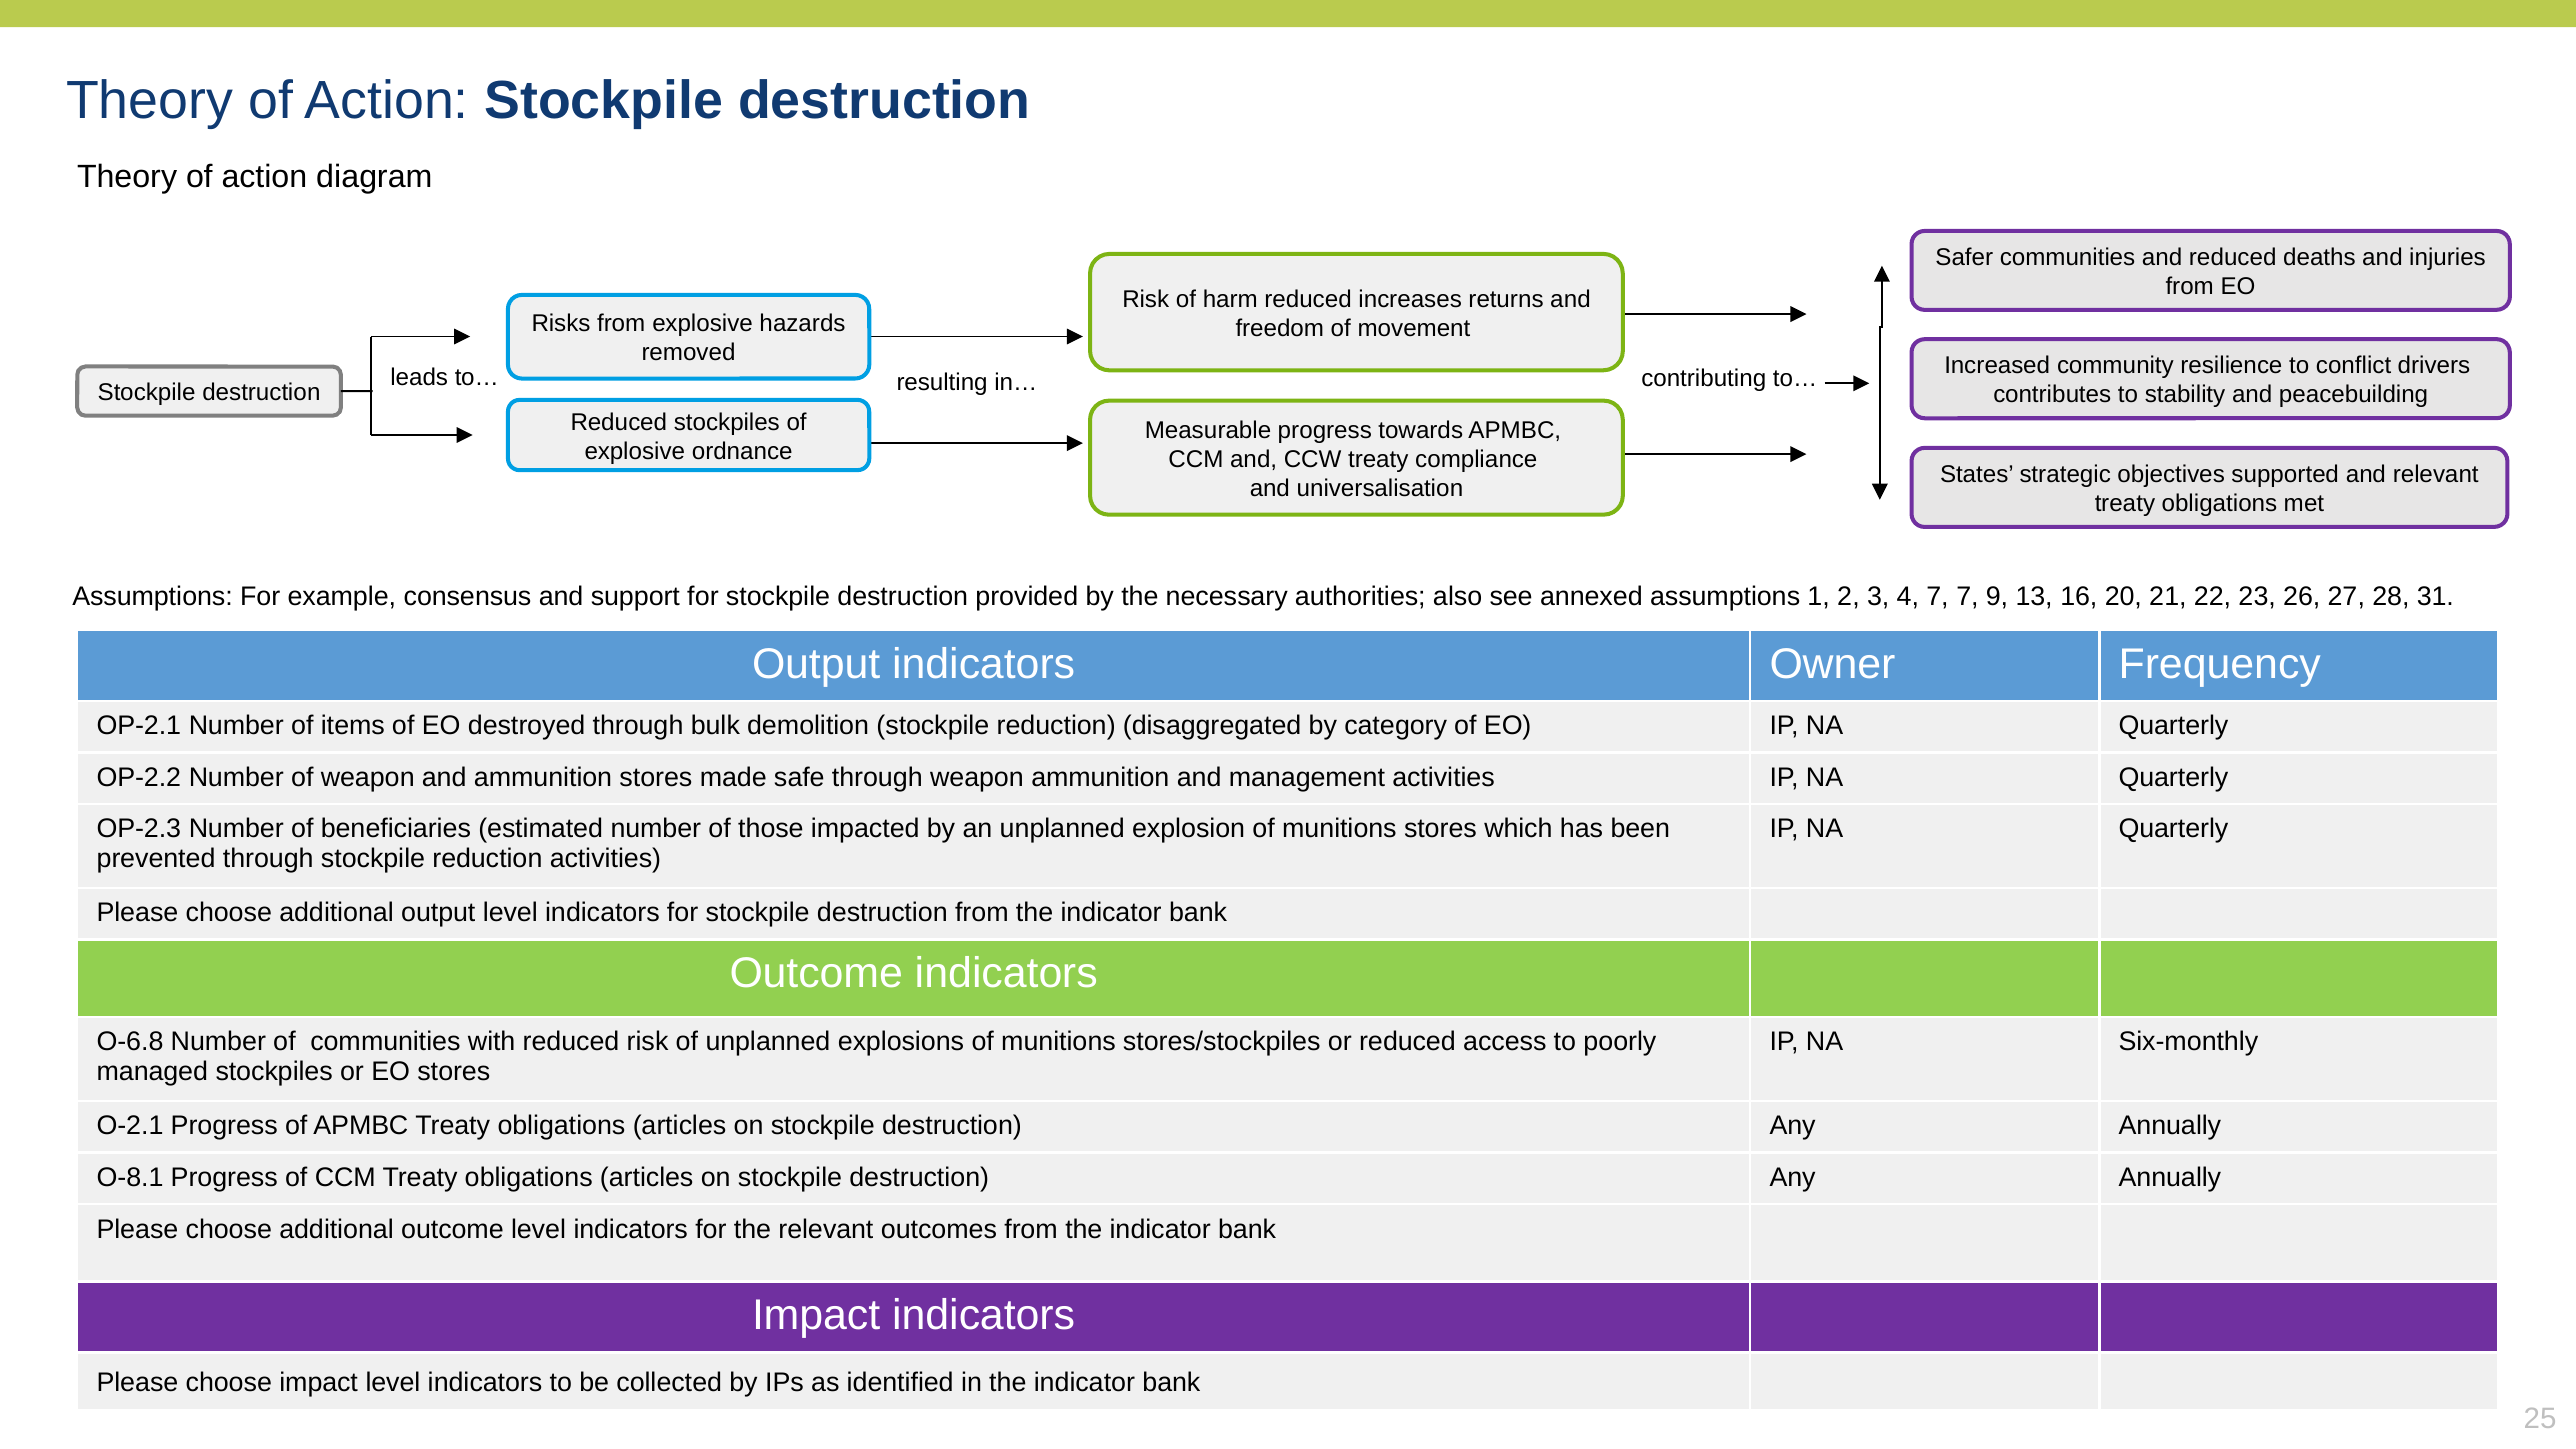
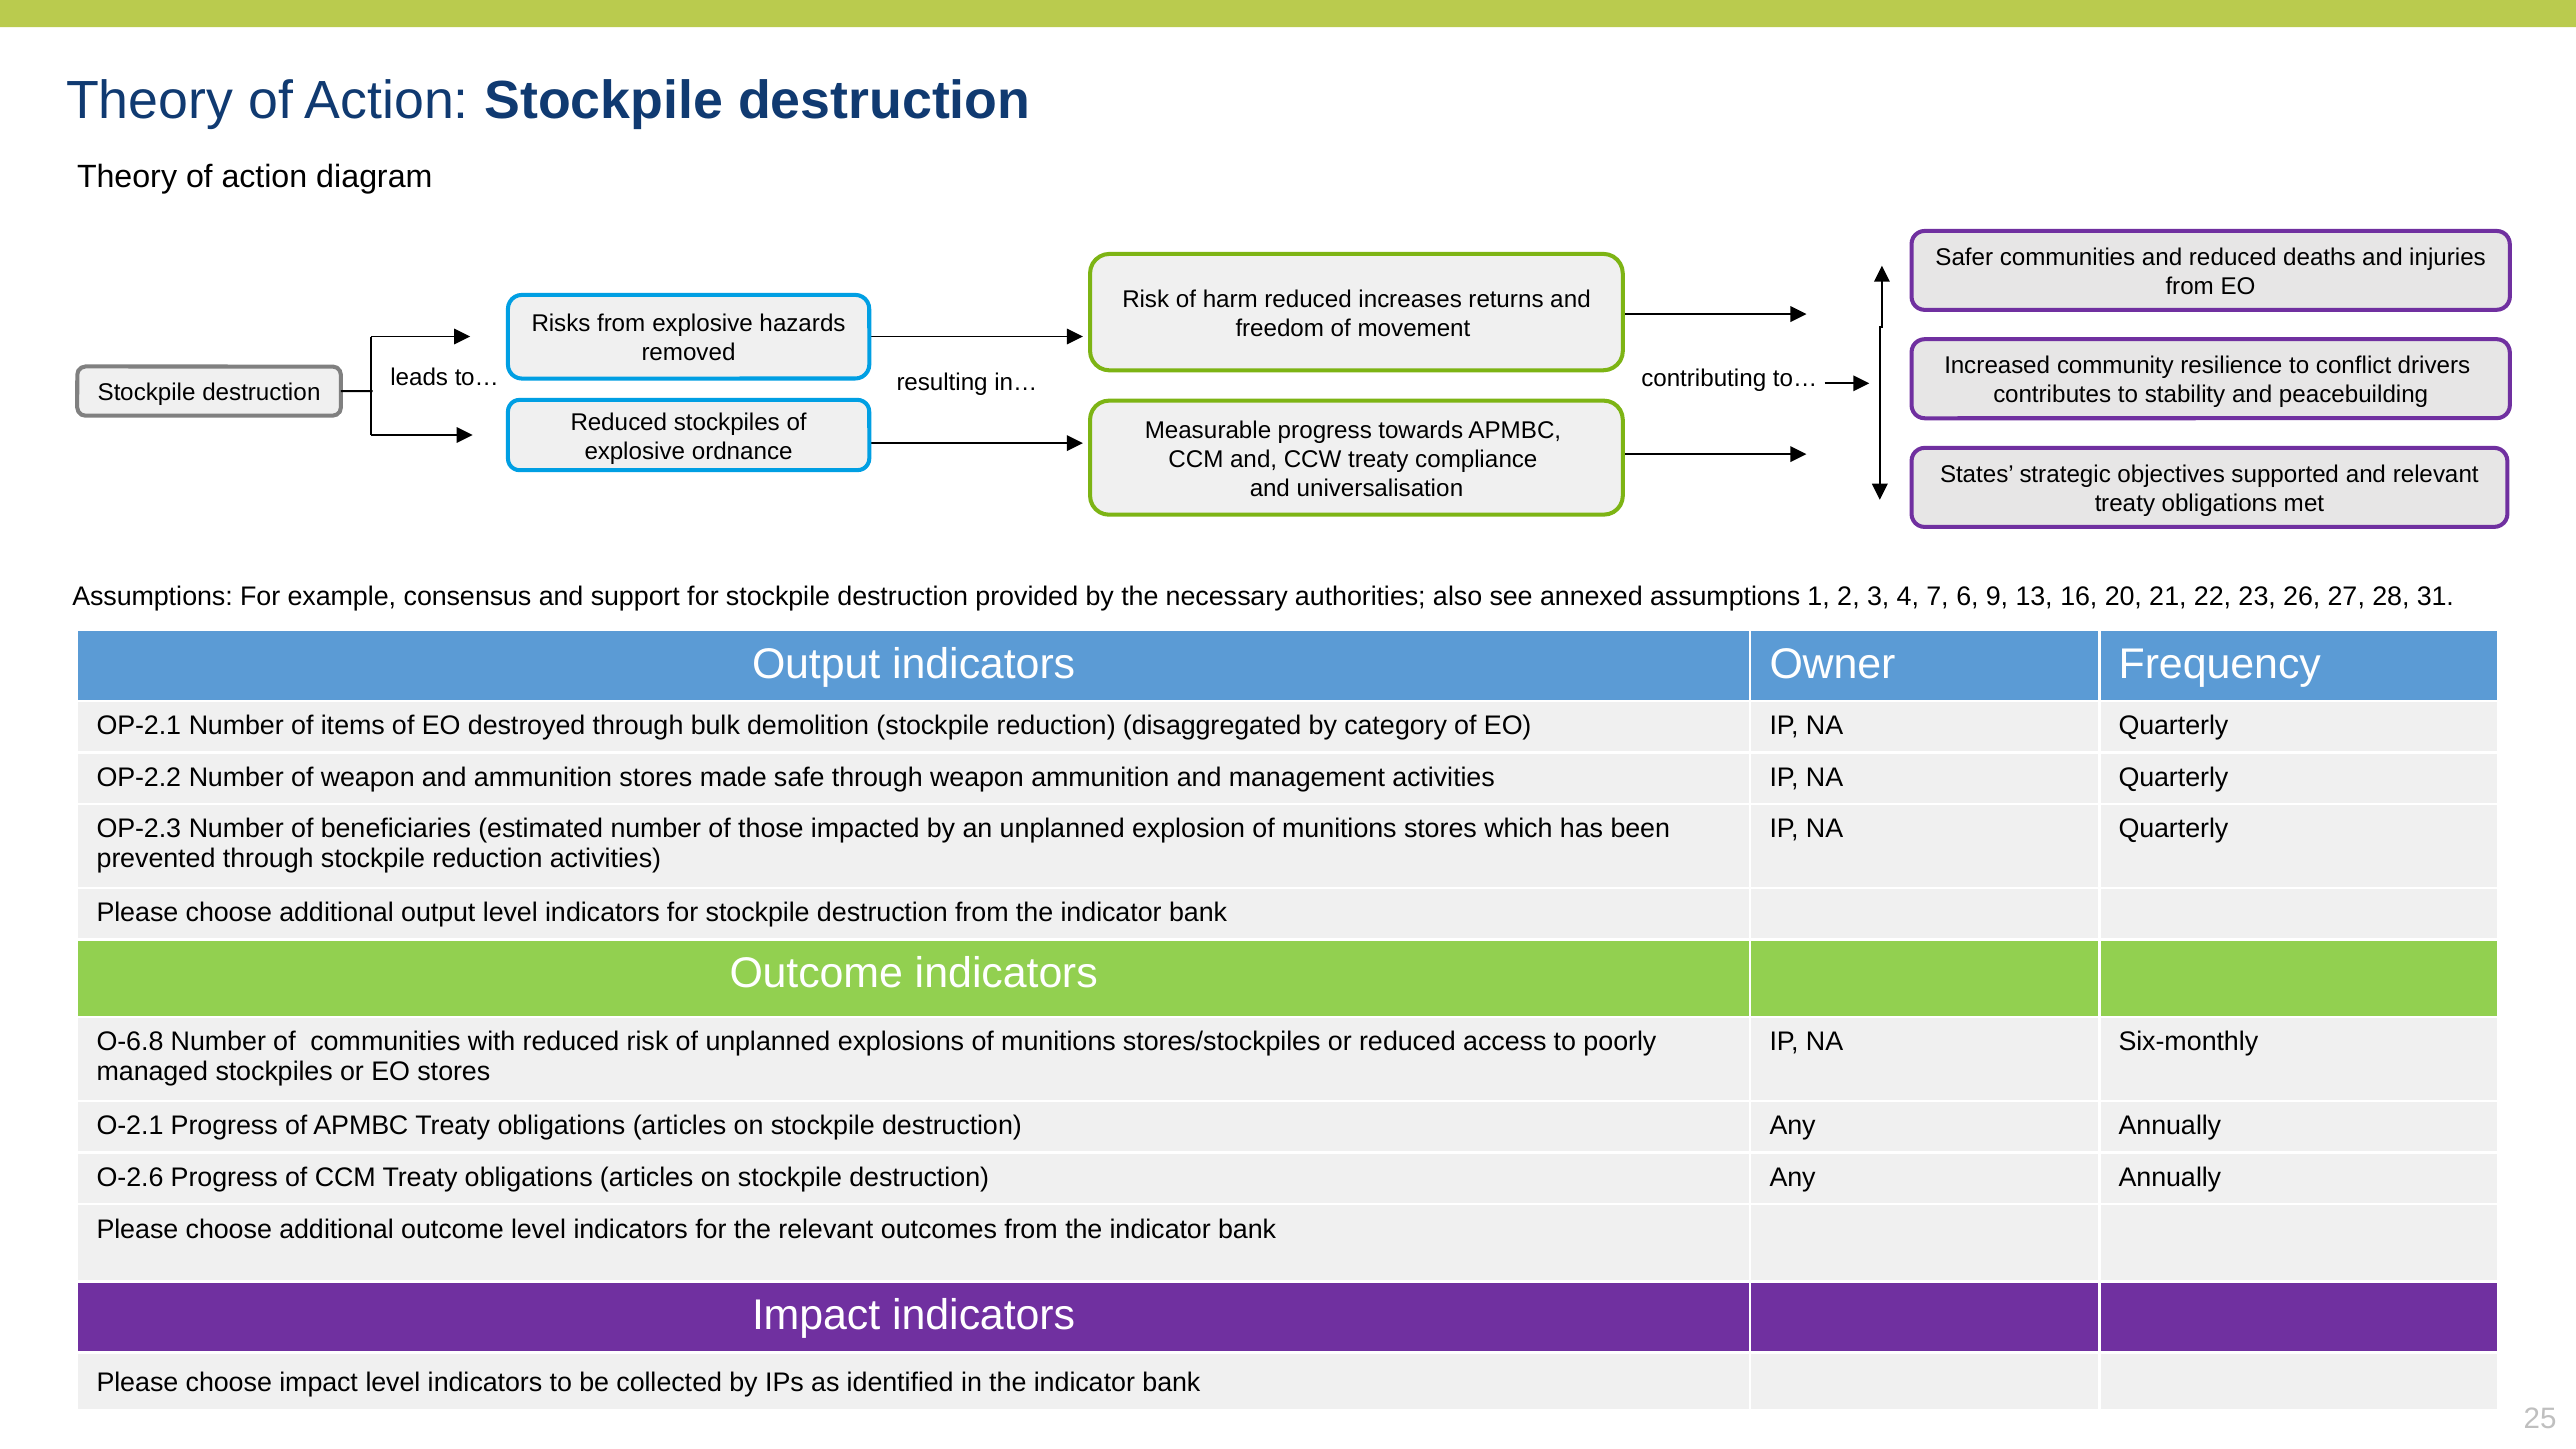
7 7: 7 -> 6 (1967, 597)
O-8.1: O-8.1 -> O-2.6 (130, 1177)
